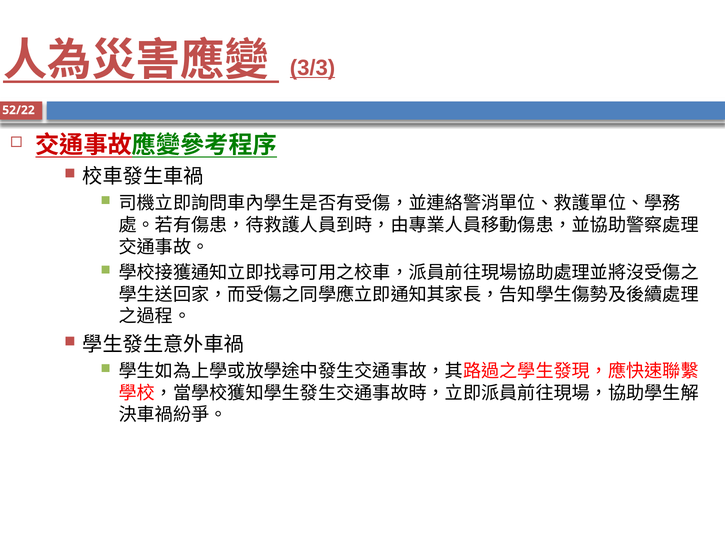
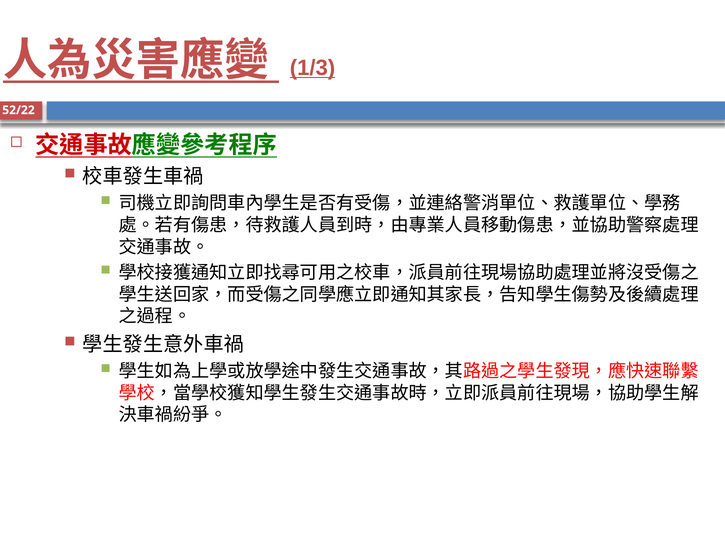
3/3: 3/3 -> 1/3 (313, 68)
